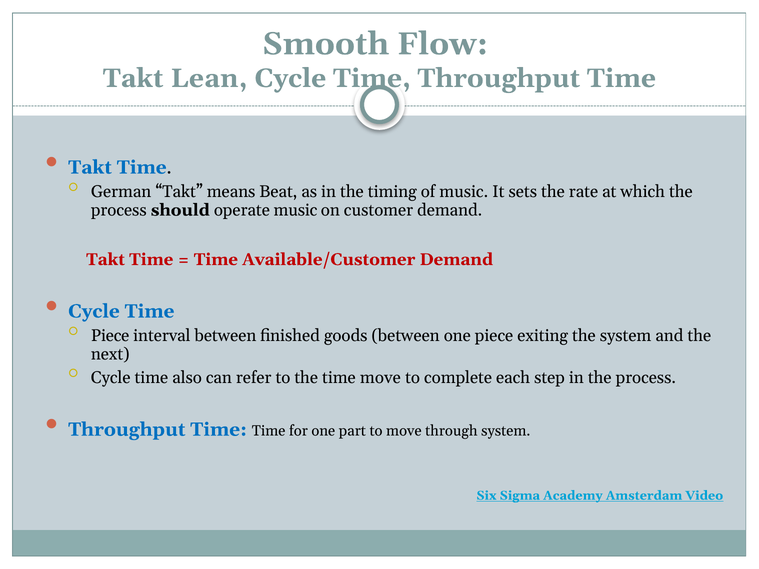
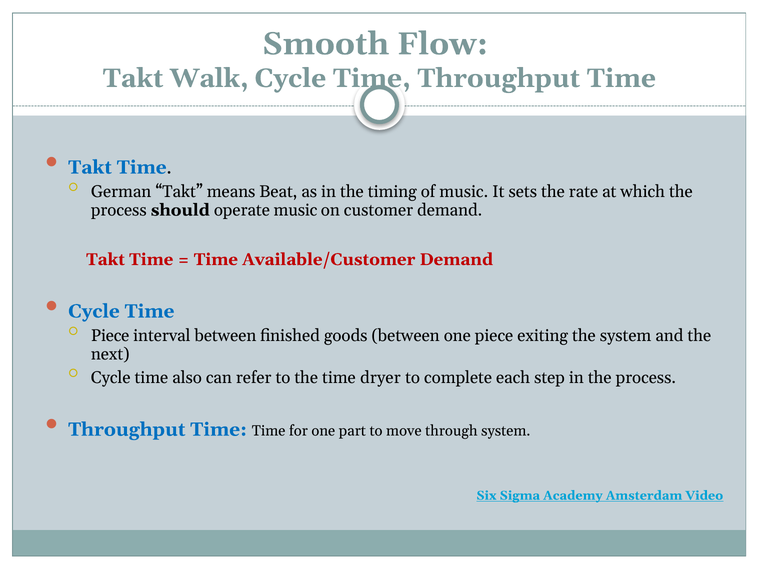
Lean: Lean -> Walk (209, 78)
time move: move -> dryer (380, 378)
